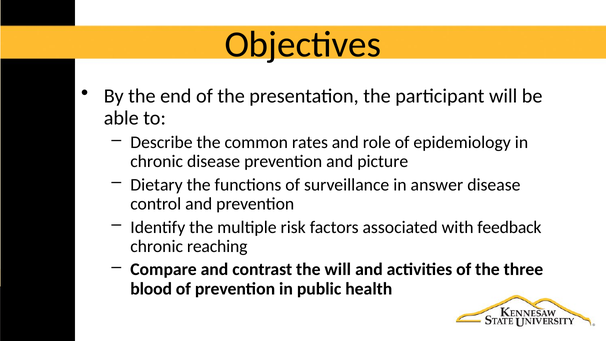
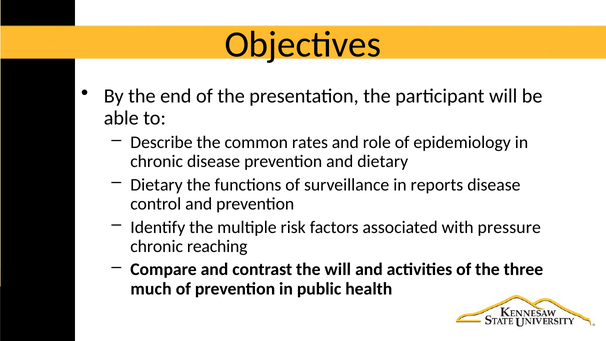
and picture: picture -> dietary (383, 161)
answer: answer -> reports (437, 185)
feedback: feedback -> pressure (509, 227)
blood: blood -> much (151, 289)
